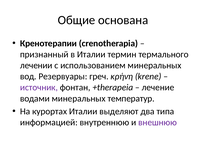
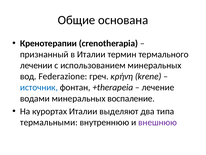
Резервуары: Резервуары -> Federazione (63, 76)
источник colour: purple -> blue (39, 87)
температур: температур -> воспаление (131, 98)
информацией: информацией -> термальными (49, 122)
